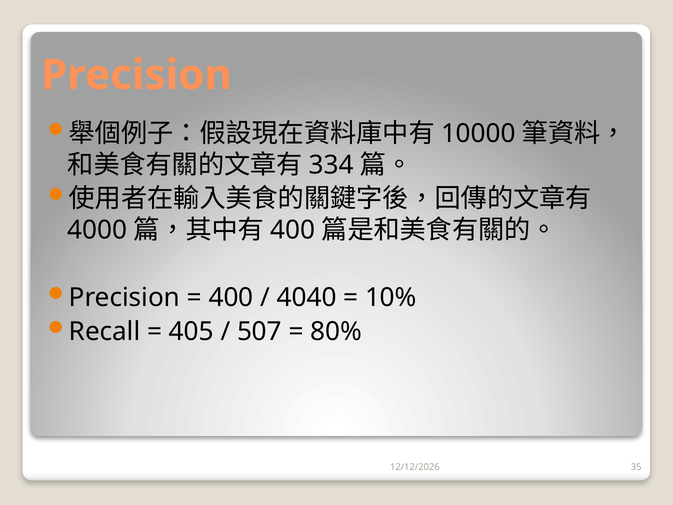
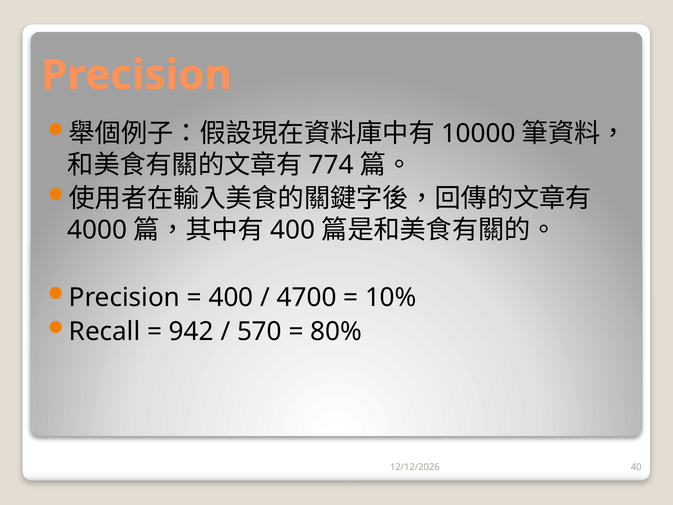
334: 334 -> 774 (331, 165)
4040: 4040 -> 4700 (307, 298)
405: 405 -> 942 (191, 331)
507: 507 -> 570 (259, 331)
35: 35 -> 40 (636, 467)
